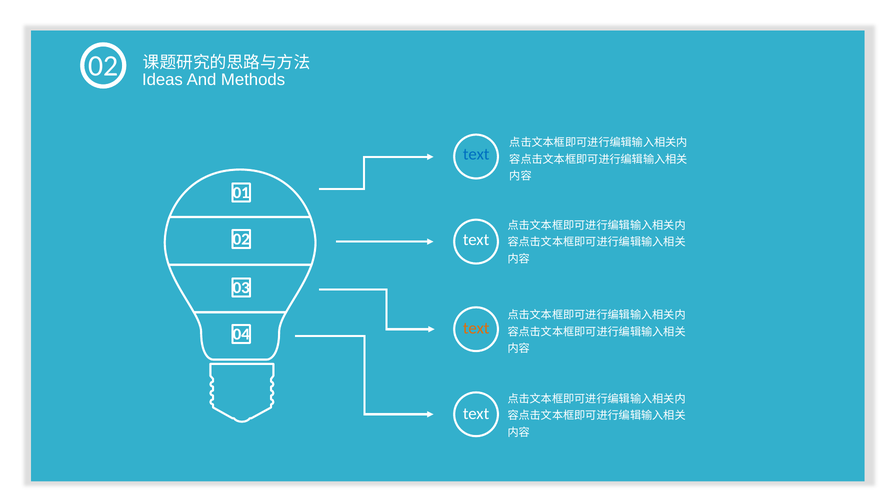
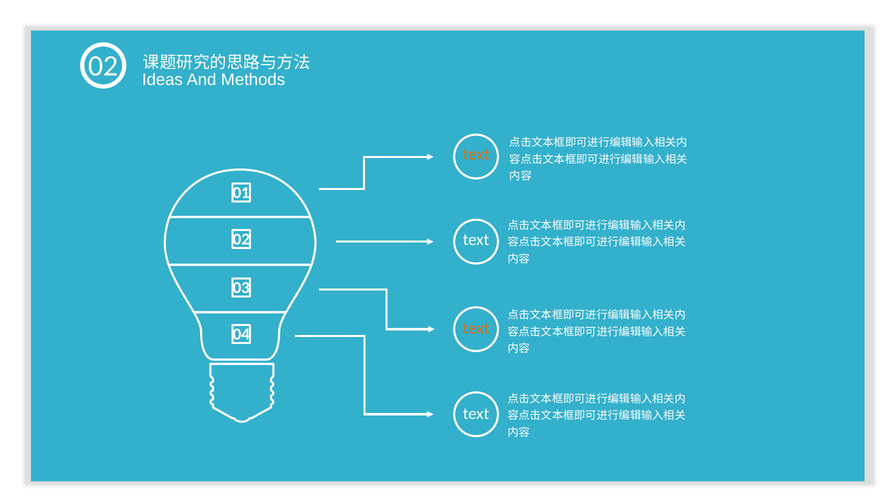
text colour: blue -> orange (476, 154)
